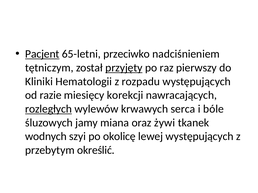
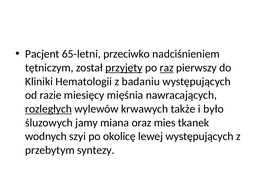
Pacjent underline: present -> none (42, 54)
raz underline: none -> present (167, 68)
rozpadu: rozpadu -> badaniu (141, 82)
korekcji: korekcji -> mięśnia (125, 95)
serca: serca -> także (183, 109)
bóle: bóle -> było (214, 109)
żywi: żywi -> mies (165, 123)
określić: określić -> syntezy (96, 151)
